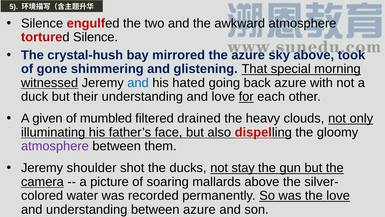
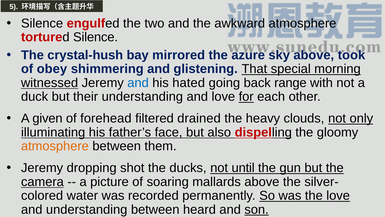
gone: gone -> obey (52, 69)
back azure: azure -> range (290, 83)
mumbled: mumbled -> forehead (106, 118)
atmosphere colour: purple -> orange (55, 146)
shoulder: shoulder -> dropping (92, 168)
stay: stay -> until (243, 168)
between azure: azure -> heard (199, 209)
son underline: none -> present (257, 209)
